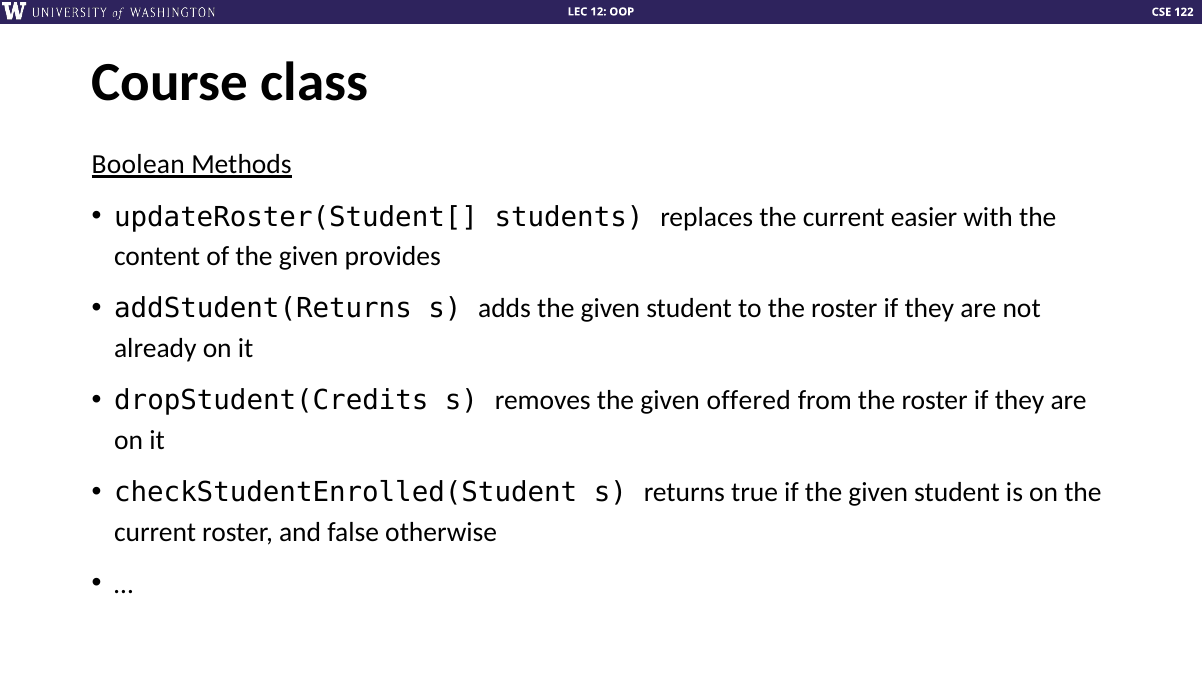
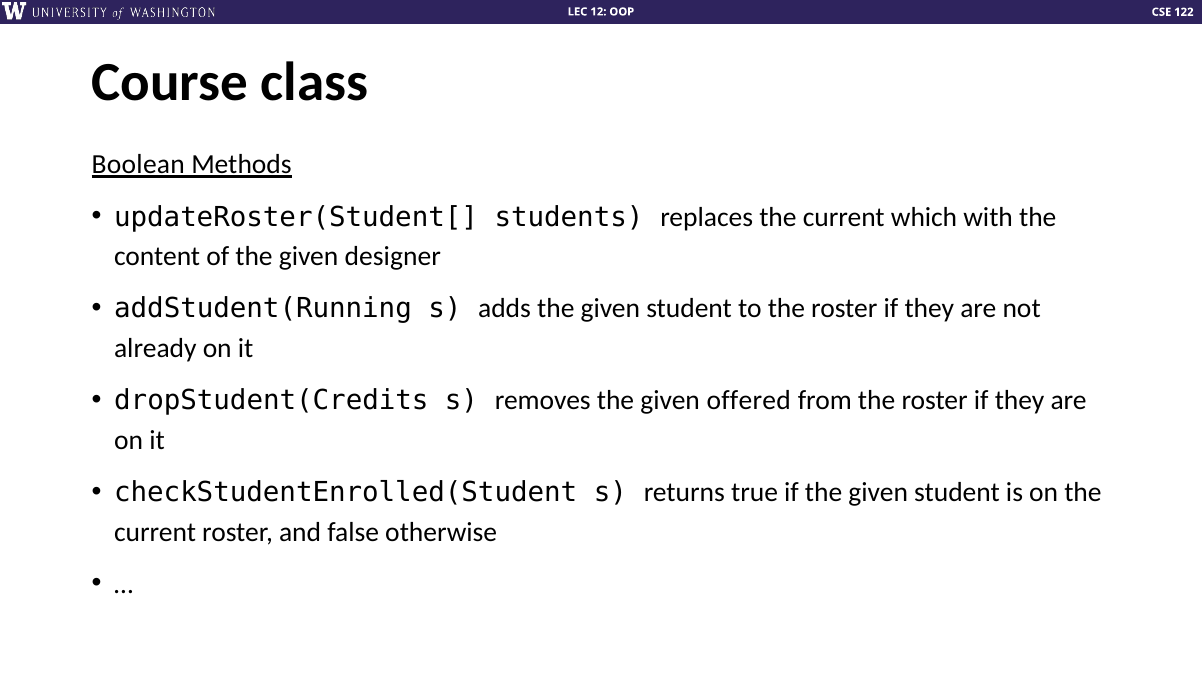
easier: easier -> which (924, 217)
provides: provides -> designer (393, 257)
addStudent(Returns: addStudent(Returns -> addStudent(Running (263, 309)
